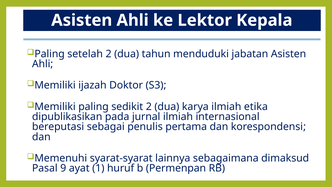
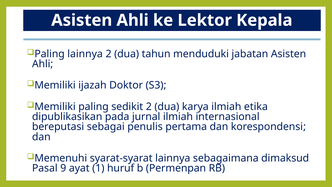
Paling setelah: setelah -> lainnya (85, 54)
